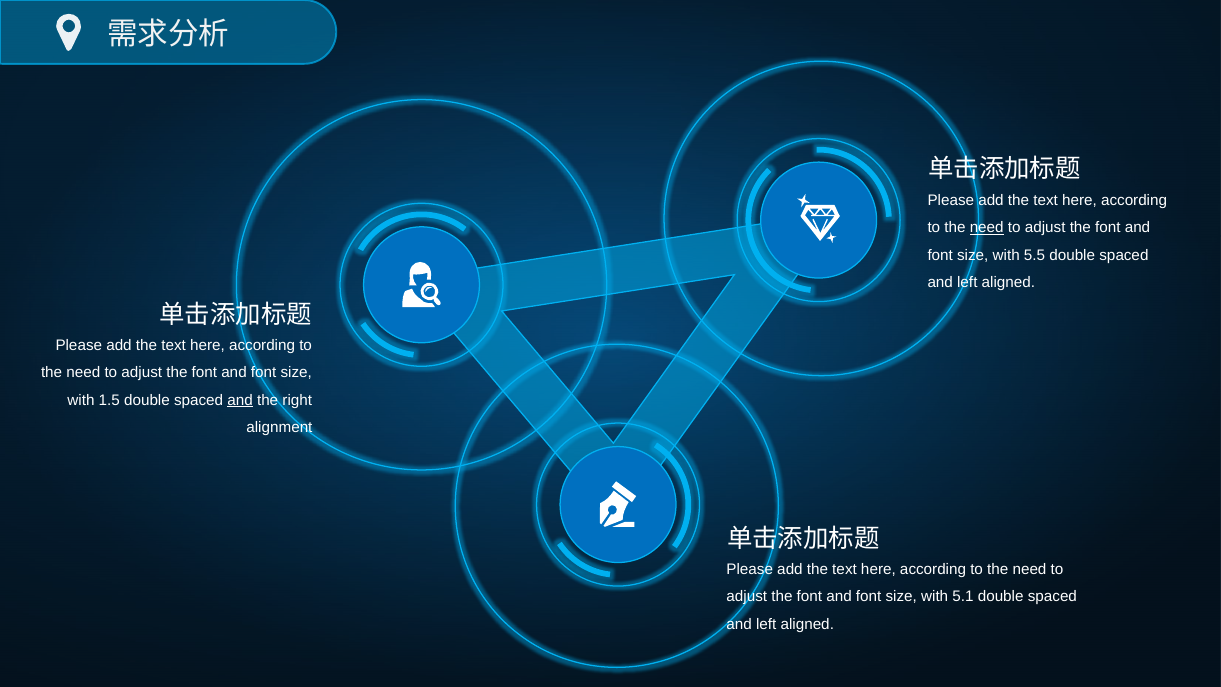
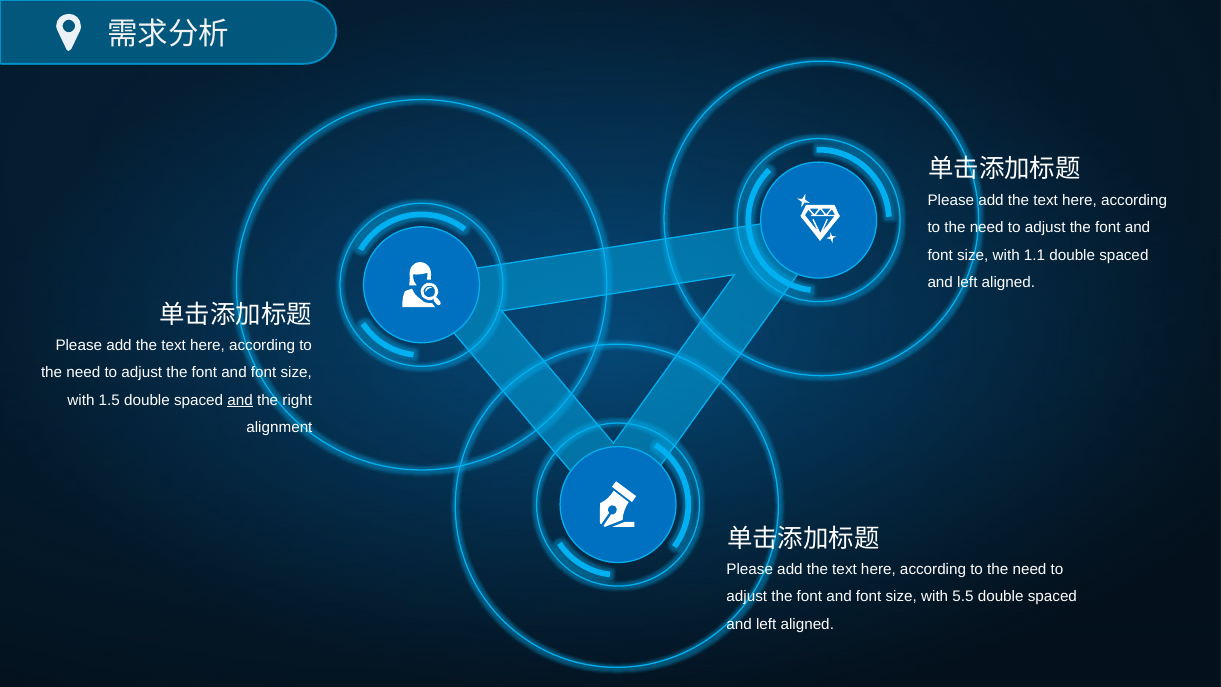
need underline: present -> none (987, 228)
5.5: 5.5 -> 1.1 (1035, 255)
5.1: 5.1 -> 5.5 (963, 597)
